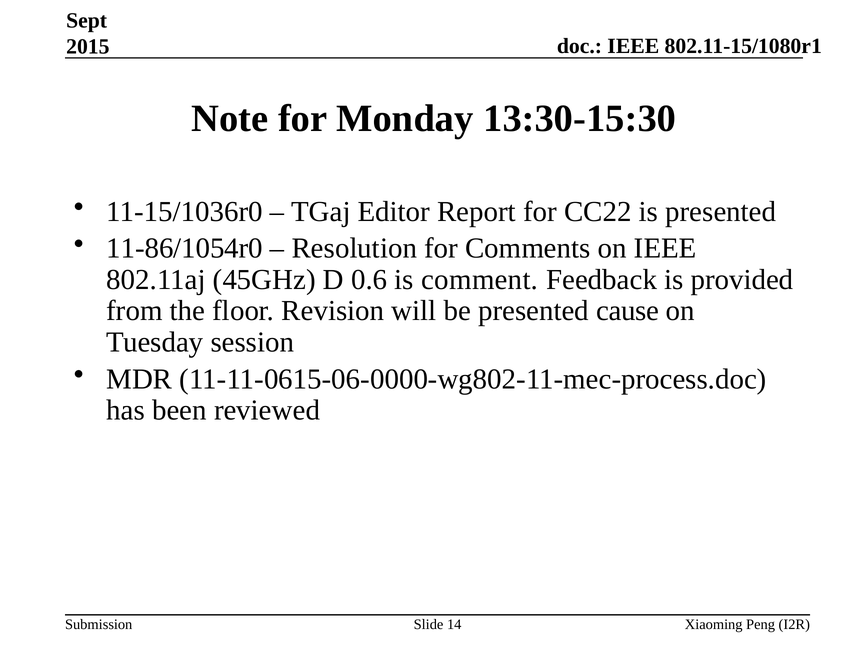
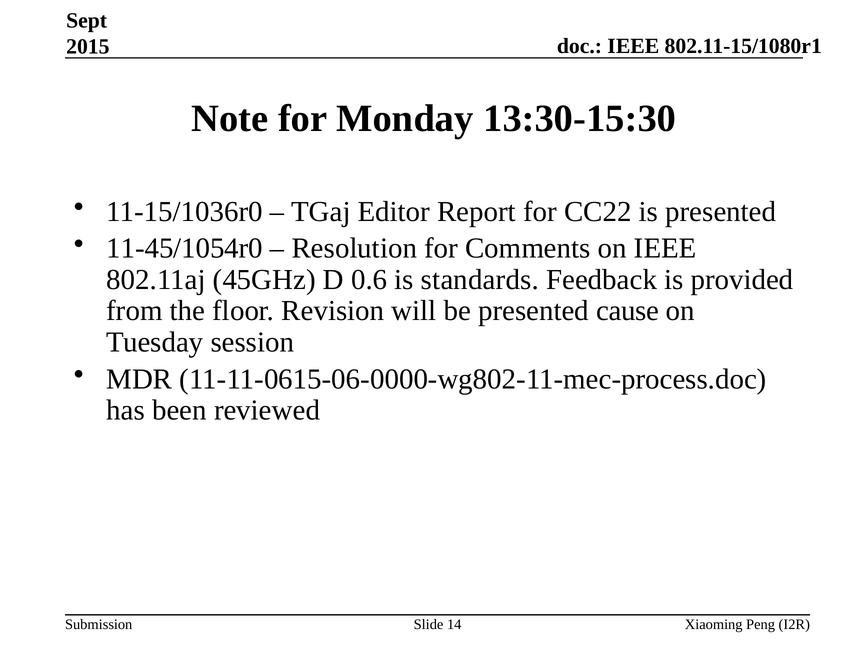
11-86/1054r0: 11-86/1054r0 -> 11-45/1054r0 (185, 248)
comment: comment -> standards (480, 280)
